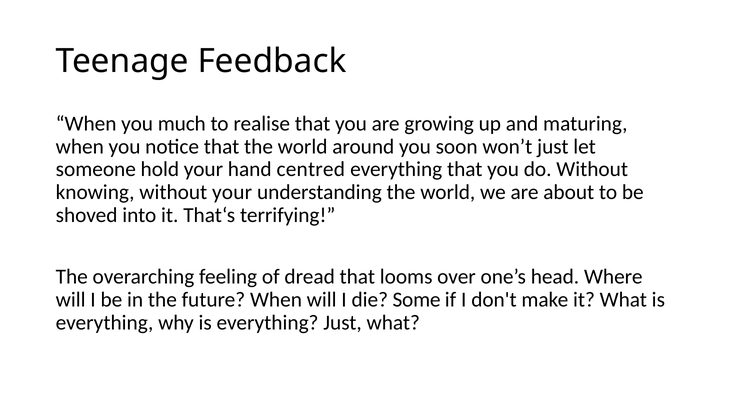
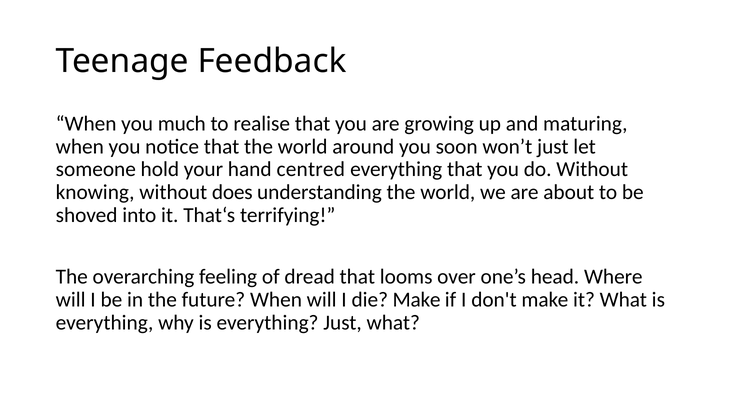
without your: your -> does (232, 193)
die Some: Some -> Make (417, 300)
